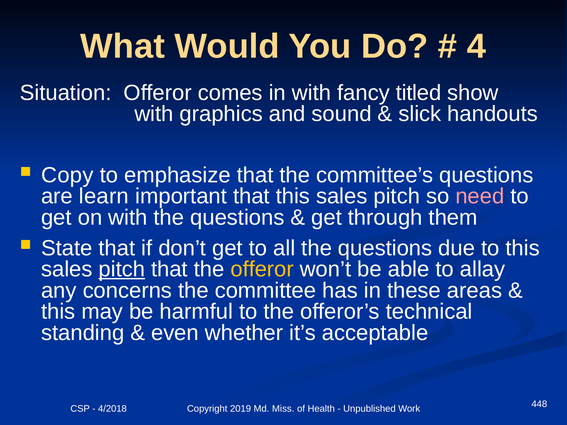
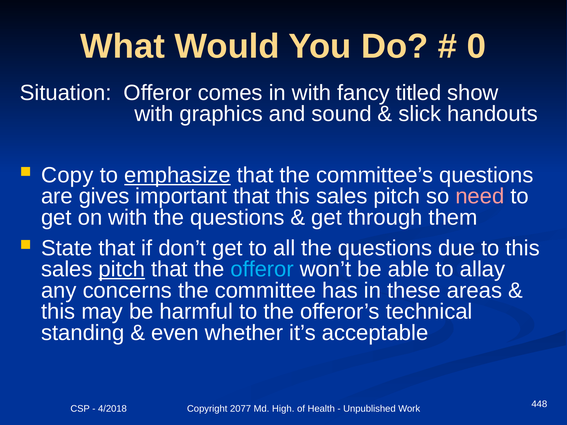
4: 4 -> 0 (476, 46)
emphasize underline: none -> present (177, 175)
learn: learn -> gives (104, 196)
offeror colour: yellow -> light blue (262, 269)
2019: 2019 -> 2077 (241, 409)
Miss: Miss -> High (283, 409)
